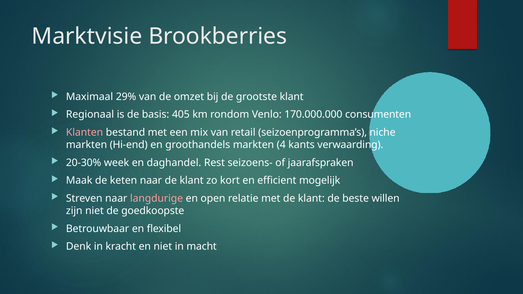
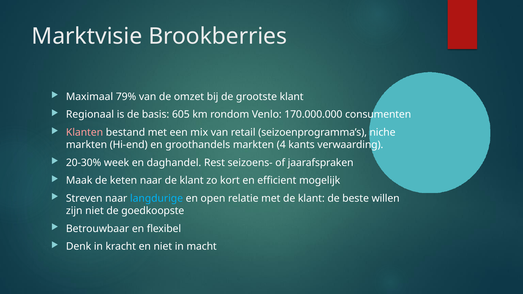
29%: 29% -> 79% (126, 97)
405: 405 -> 605 (181, 115)
langdurige colour: pink -> light blue (157, 199)
